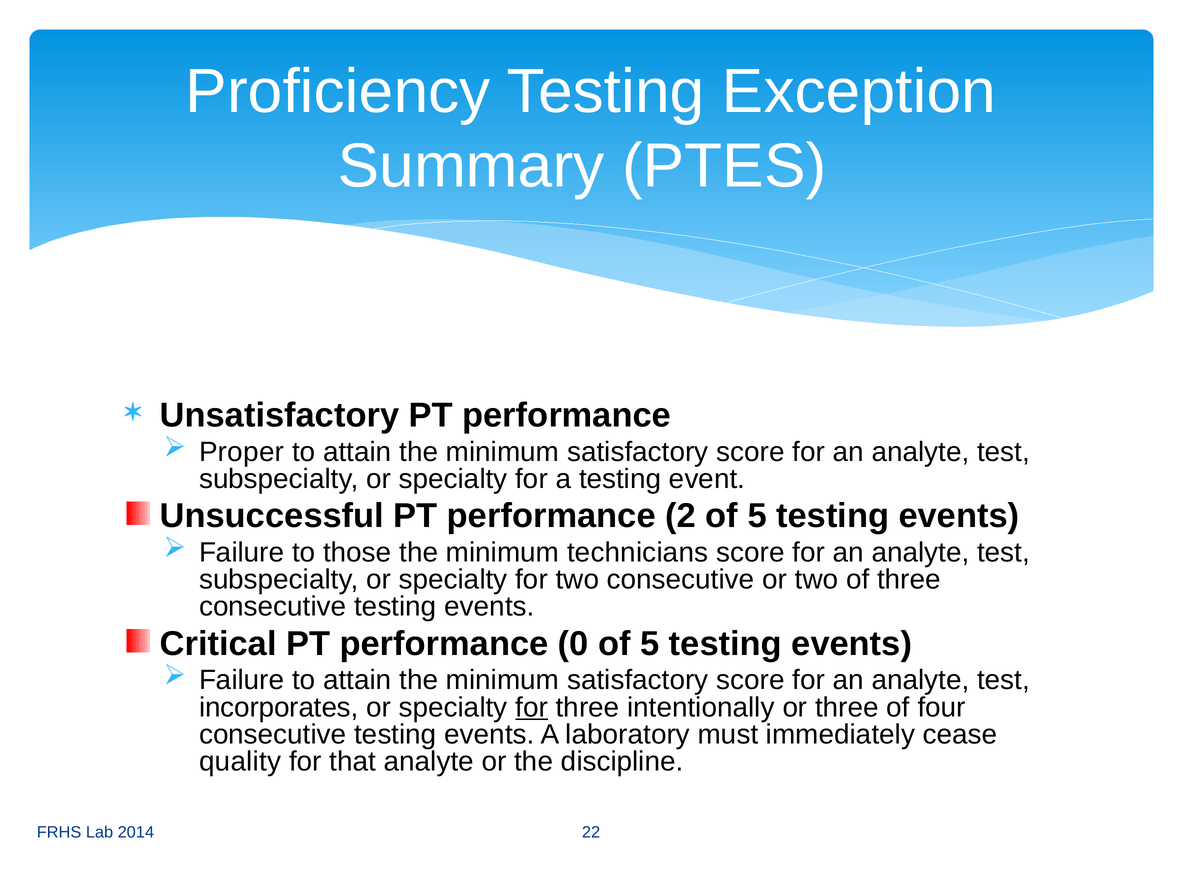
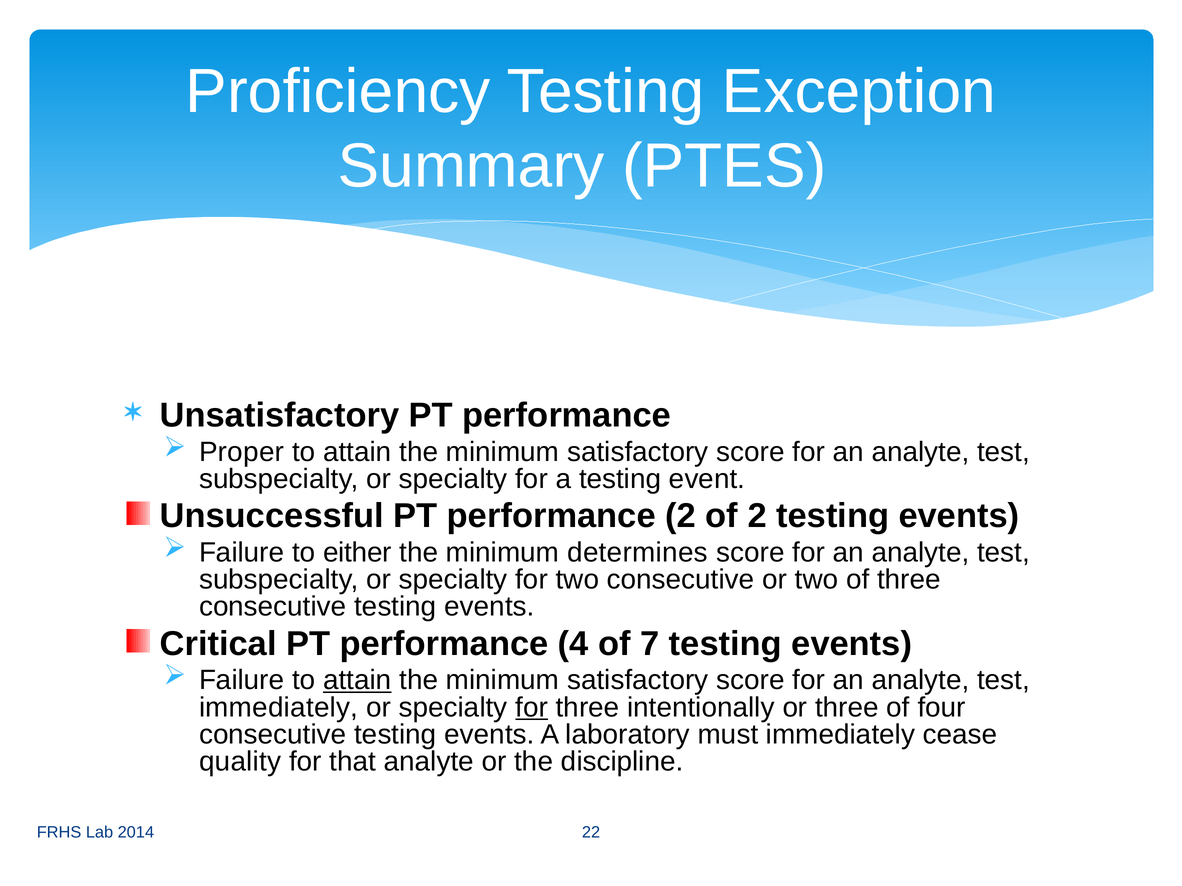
2 of 5: 5 -> 2 (757, 516)
those: those -> either (357, 553)
technicians: technicians -> determines (638, 553)
0: 0 -> 4 (573, 644)
5: 5 -> 7 (650, 644)
attain underline: none -> present (357, 681)
incorporates: incorporates -> immediately (279, 708)
